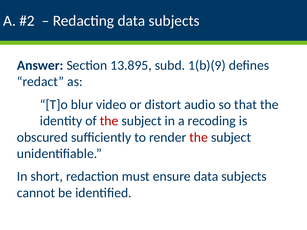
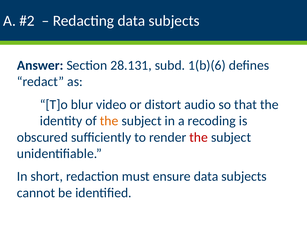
13.895: 13.895 -> 28.131 (131, 65)
1(b)(9: 1(b)(9 -> 1(b)(6 (207, 65)
the colour: red -> orange (109, 121)
